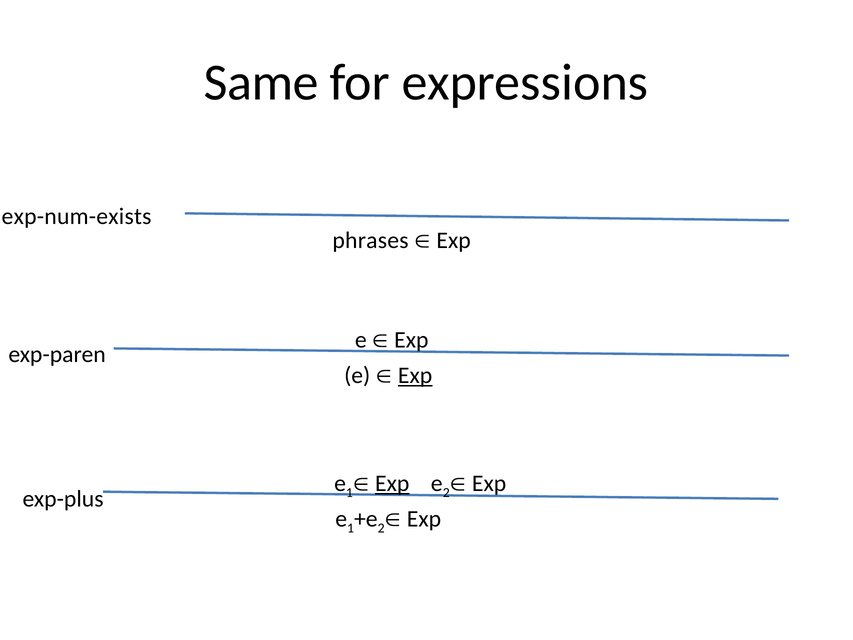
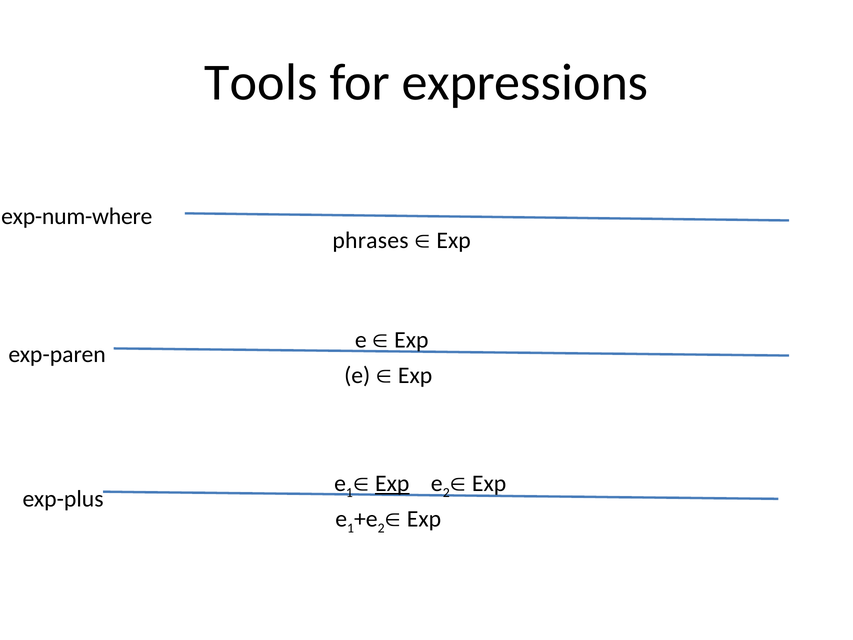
Same: Same -> Tools (261, 83)
exp-num-exists: exp-num-exists -> exp-num-where (77, 216)
Exp underline: present -> none (415, 375)
